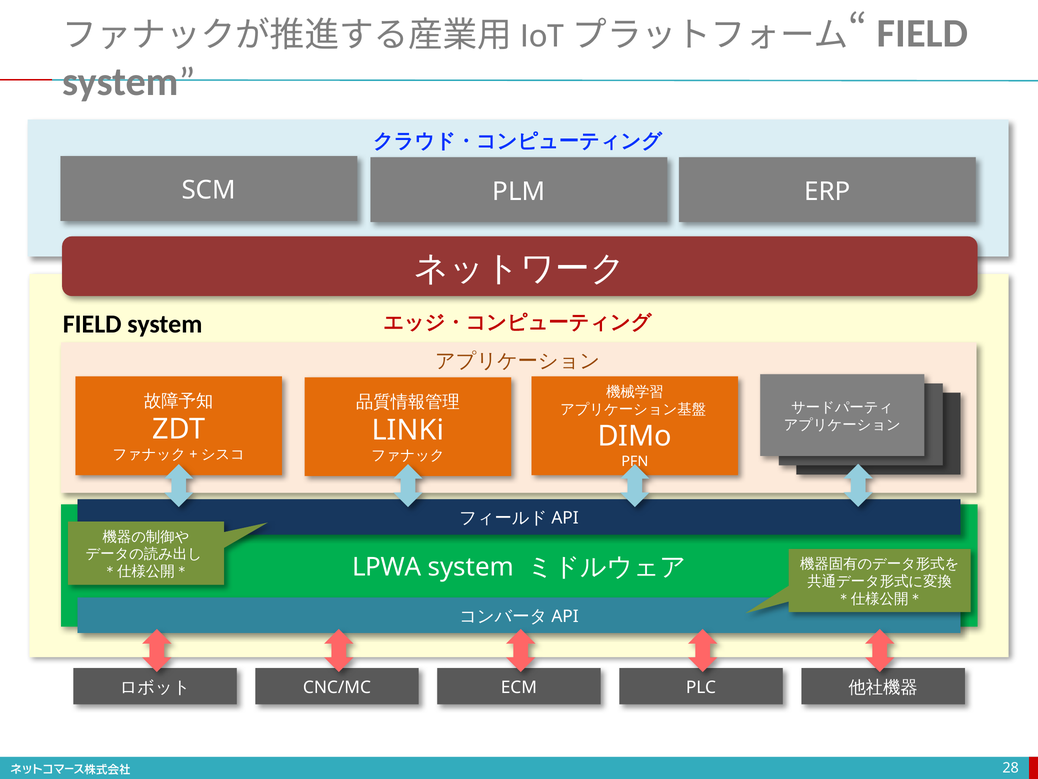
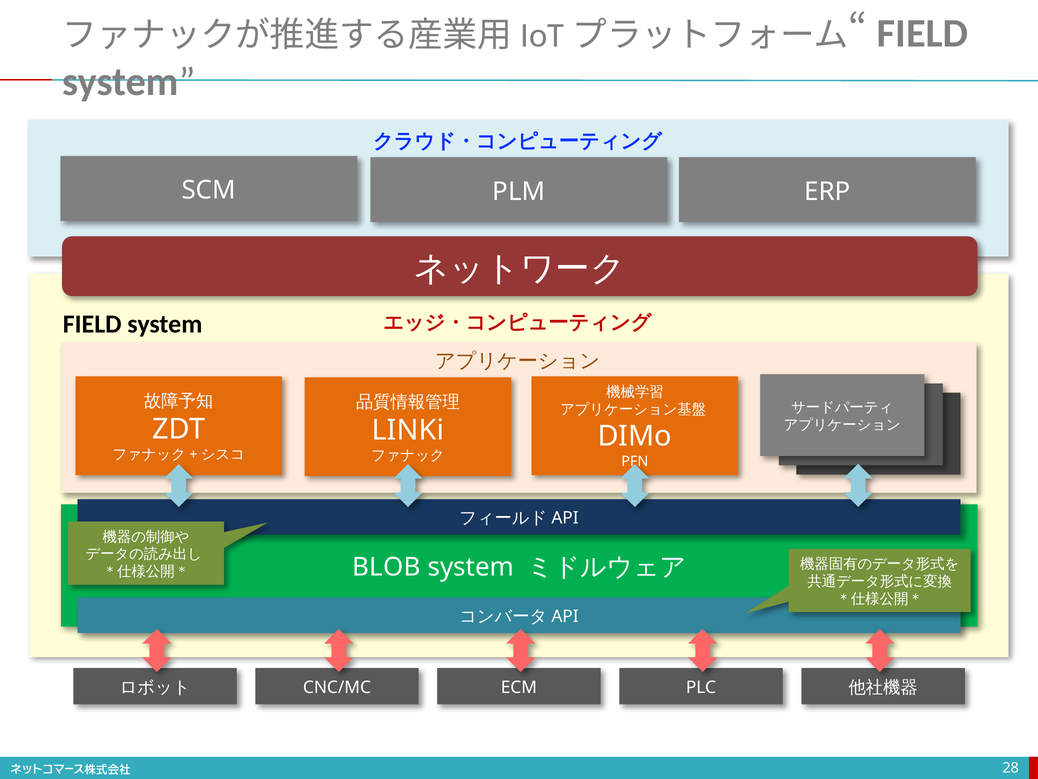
LPWA: LPWA -> BLOB (386, 567)
